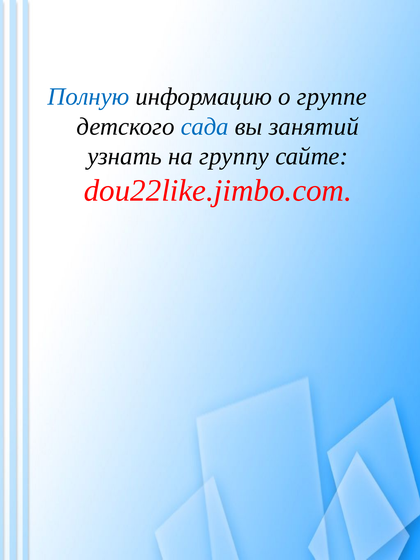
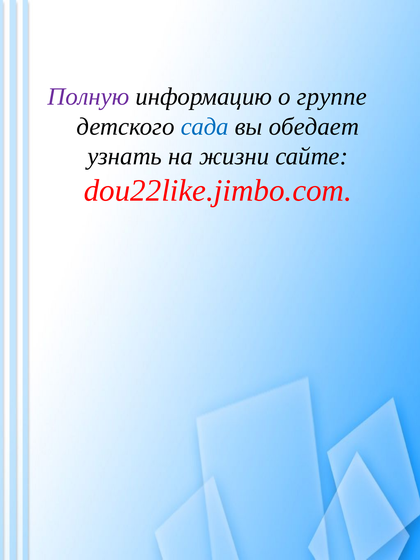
Полную colour: blue -> purple (88, 97)
занятий: занятий -> обедает (314, 126)
группу: группу -> жизни (234, 156)
